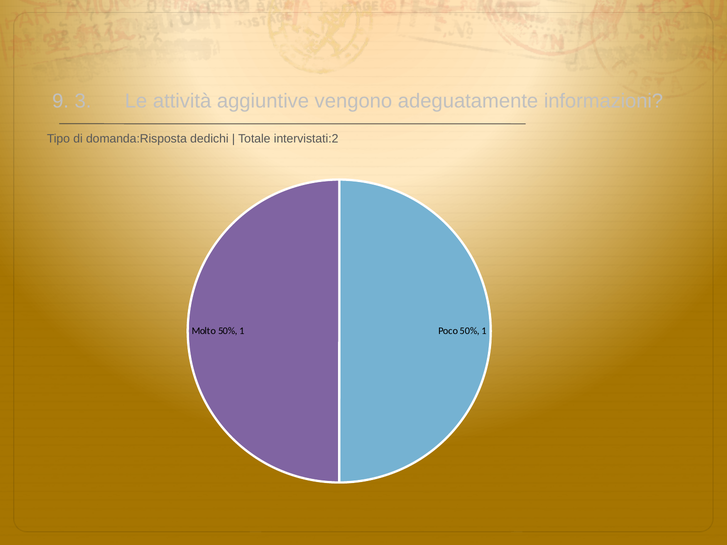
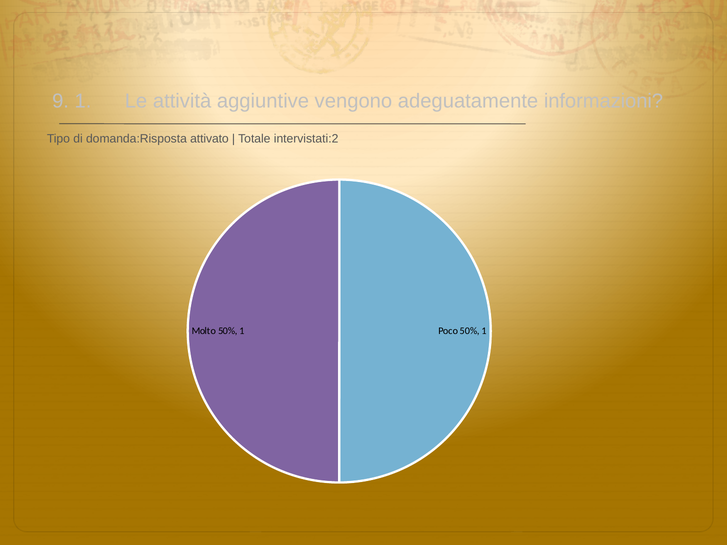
9 3: 3 -> 1 (83, 101)
dedichi: dedichi -> attivato (209, 139)
